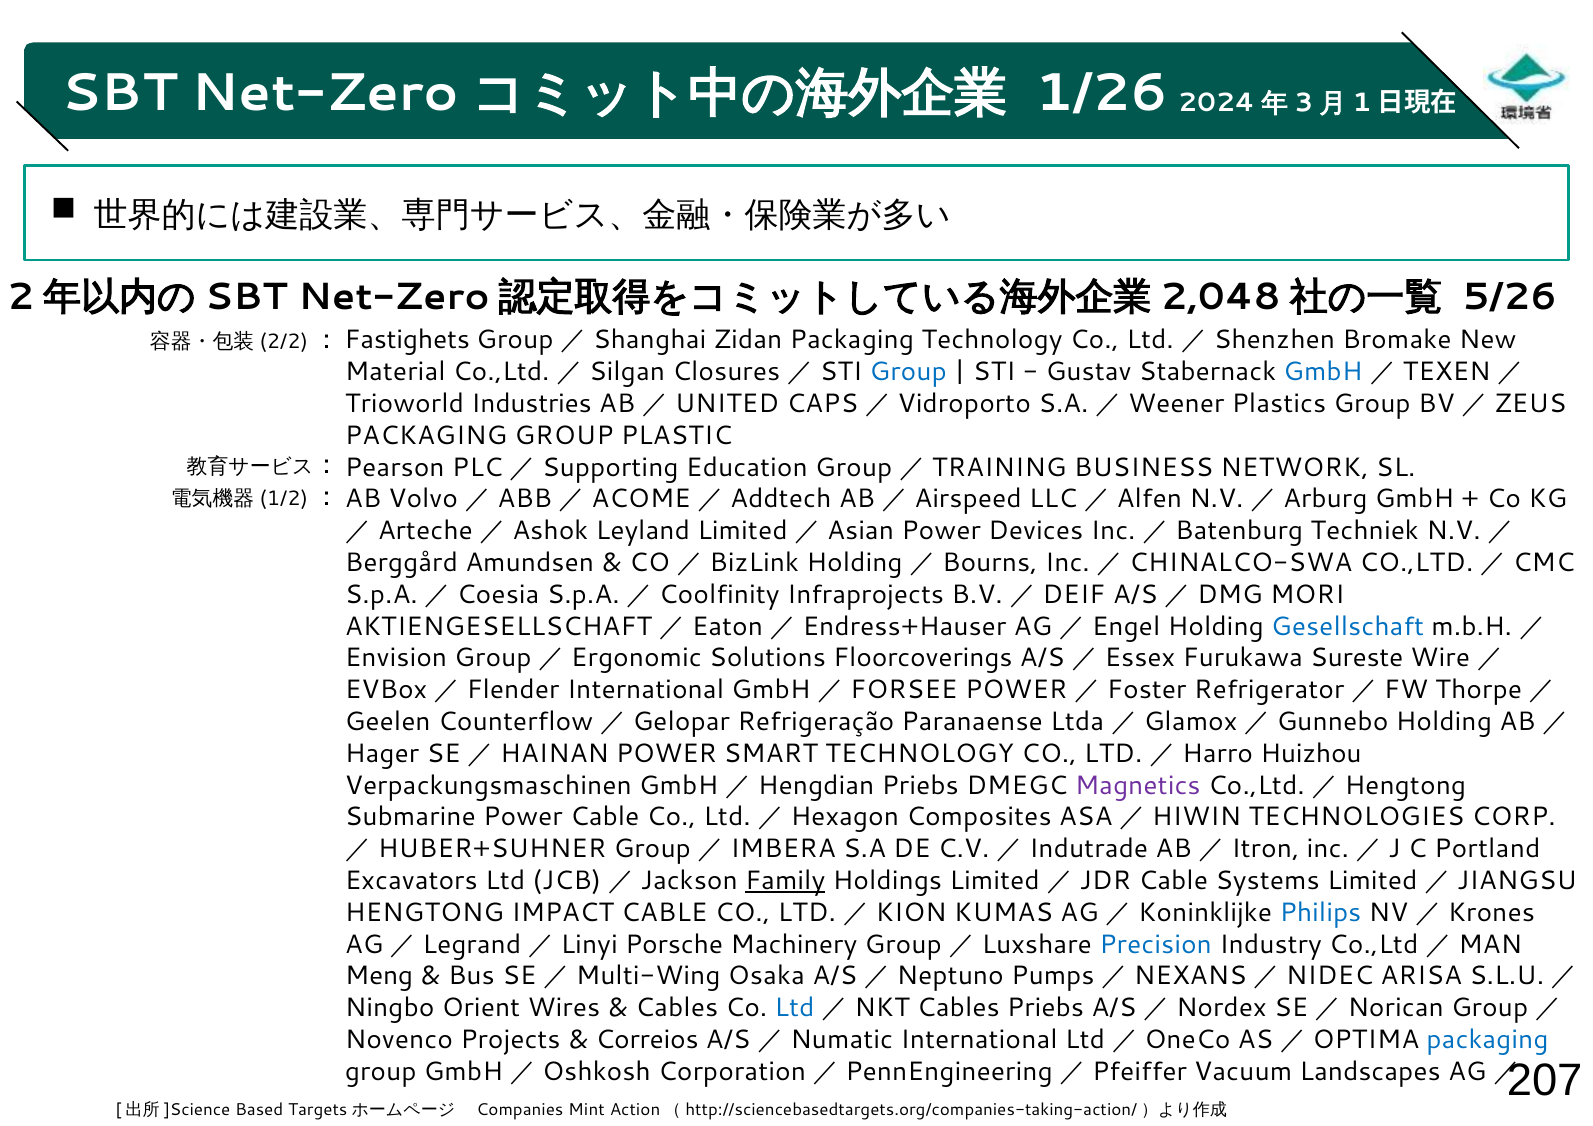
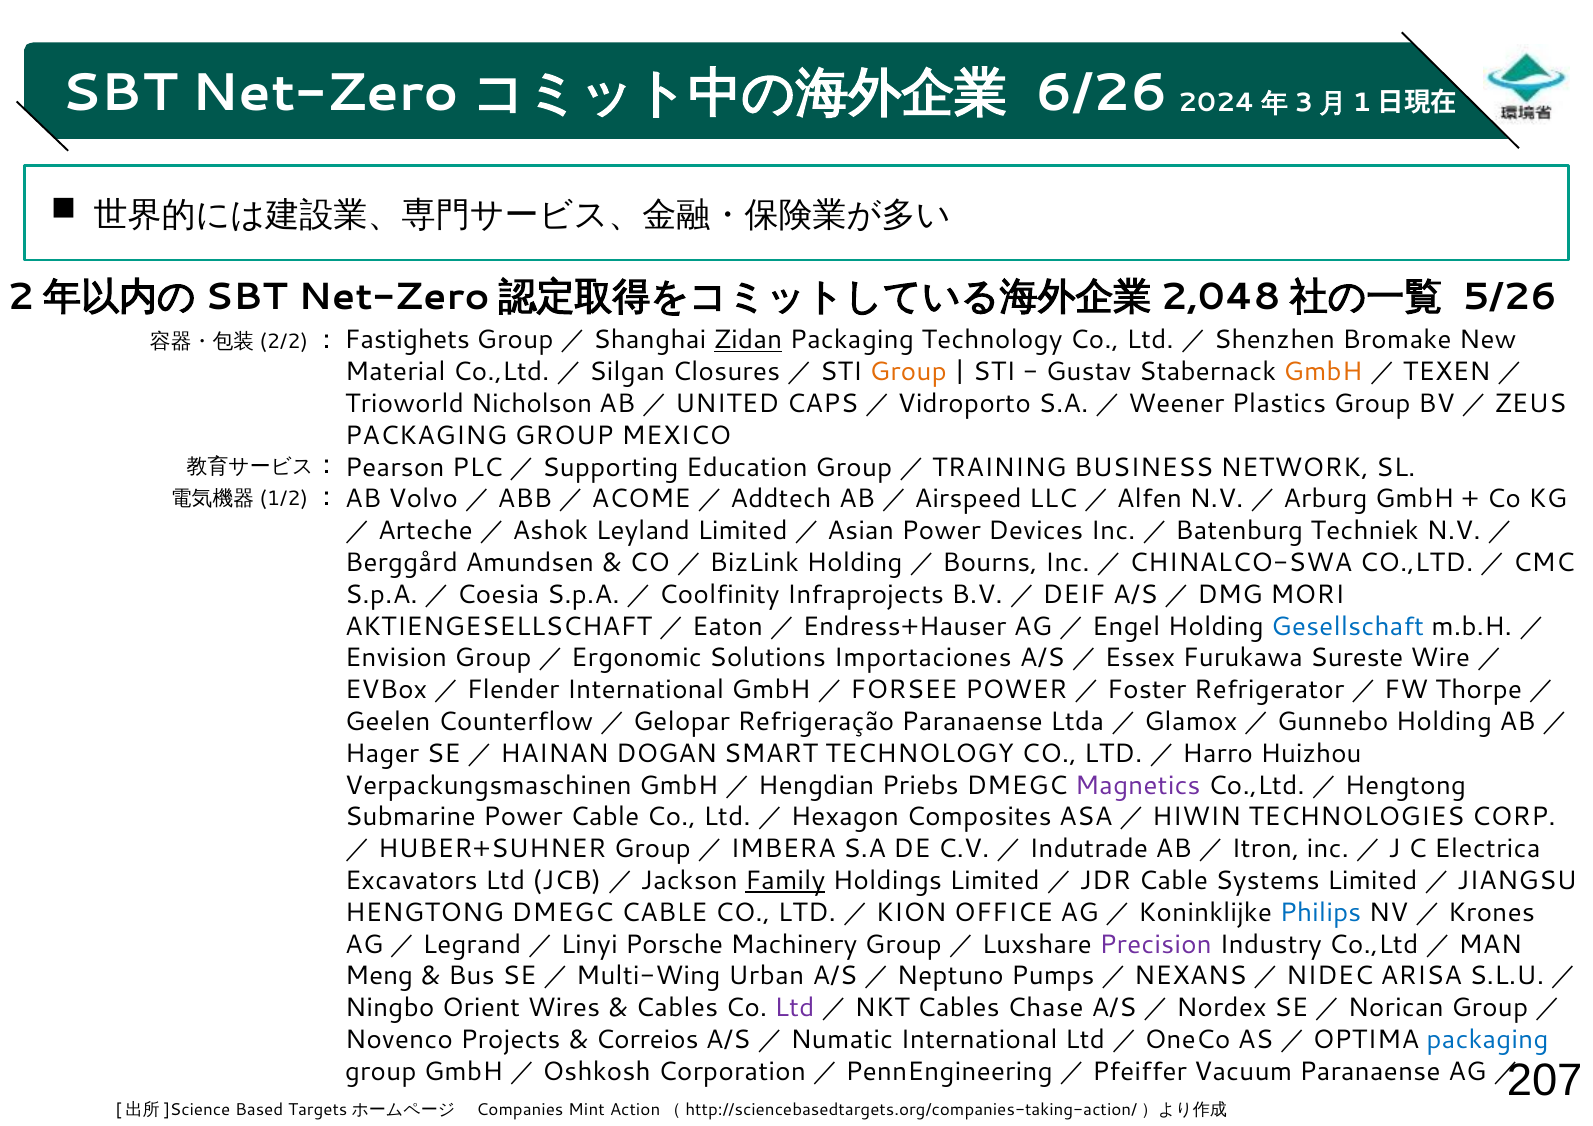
1/26: 1/26 -> 6/26 (1102, 93)
Zidan underline: none -> present (748, 340)
Group colour: blue -> orange (908, 372)
GmbH colour: blue -> orange (1323, 372)
Industries: Industries -> Nicholson (532, 404)
PLASTIC: PLASTIC -> MEXICO (676, 436)
Floorcoverings: Floorcoverings -> Importaciones (923, 658)
SE／HAINAN POWER: POWER -> DOGAN (666, 754)
Portland: Portland -> Electrica (1487, 849)
HENGTONG IMPACT: IMPACT -> DMEGC (562, 913)
KUMAS: KUMAS -> OFFICE (1003, 913)
Precision colour: blue -> purple (1156, 945)
Osaka: Osaka -> Urban (766, 976)
Ltd colour: blue -> purple (794, 1008)
Cables Priebs: Priebs -> Chase (1045, 1008)
Vacuum Landscapes: Landscapes -> Paranaense (1370, 1072)
